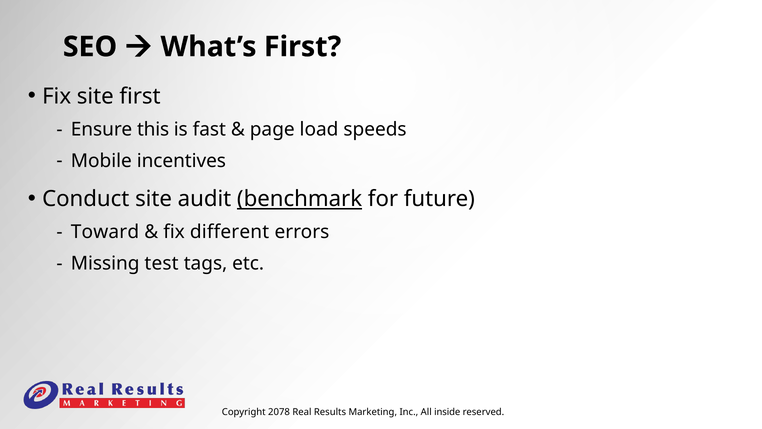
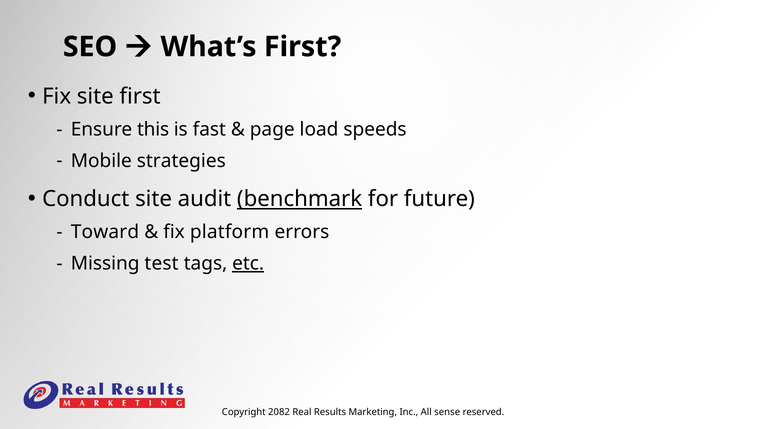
incentives: incentives -> strategies (181, 161)
different: different -> platform (230, 232)
etc underline: none -> present (248, 263)
2078: 2078 -> 2082 (279, 412)
inside: inside -> sense (447, 412)
